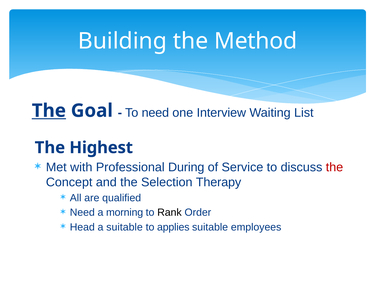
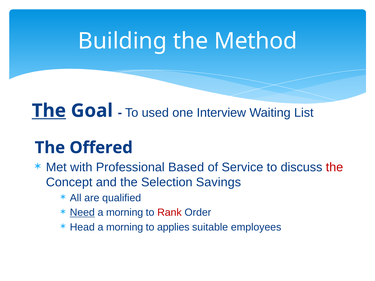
To need: need -> used (155, 113)
Highest: Highest -> Offered (101, 148)
During: During -> Based (186, 167)
Therapy: Therapy -> Savings (218, 182)
Need underline: none -> present (82, 213)
Rank colour: black -> red (169, 213)
suitable: suitable -> morning (125, 227)
